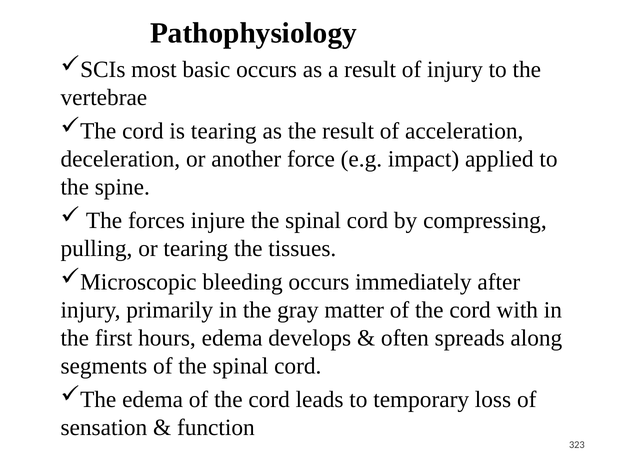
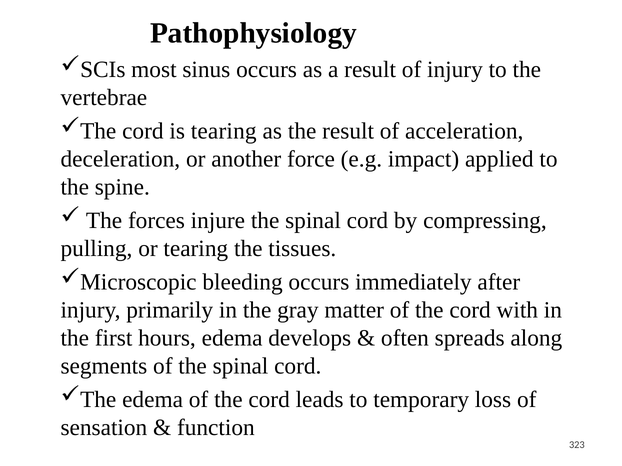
basic: basic -> sinus (206, 70)
